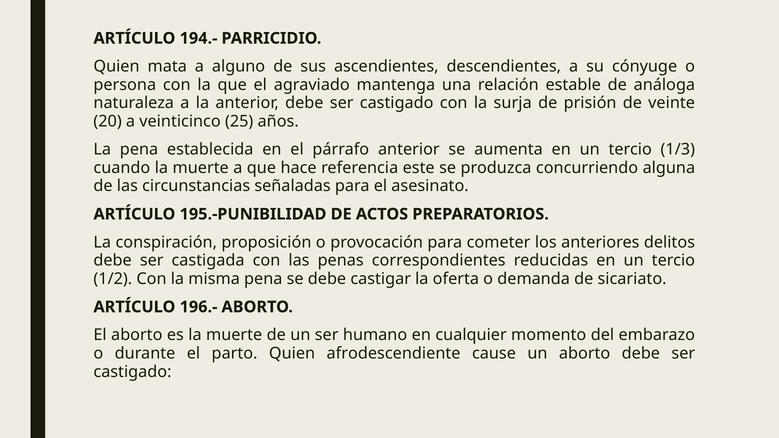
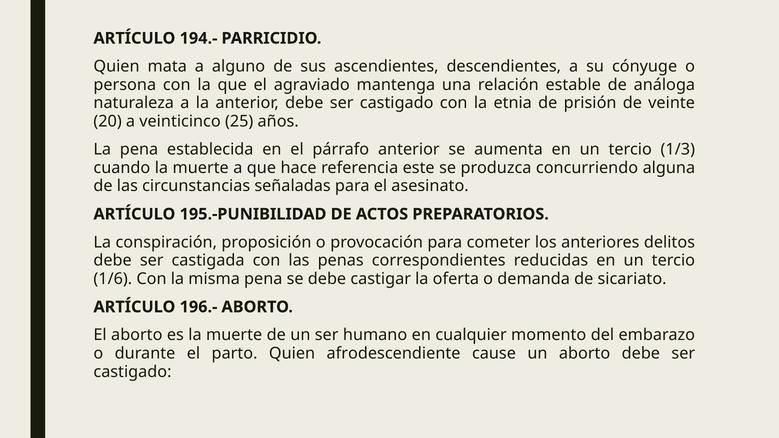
surja: surja -> etnia (513, 103)
1/2: 1/2 -> 1/6 (113, 279)
